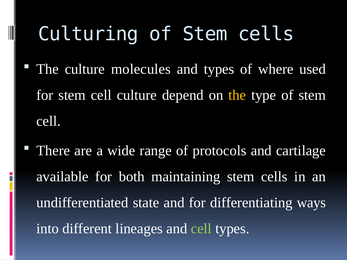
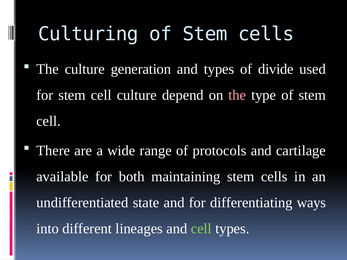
molecules: molecules -> generation (141, 69)
where: where -> divide (276, 69)
the colour: yellow -> pink (237, 95)
